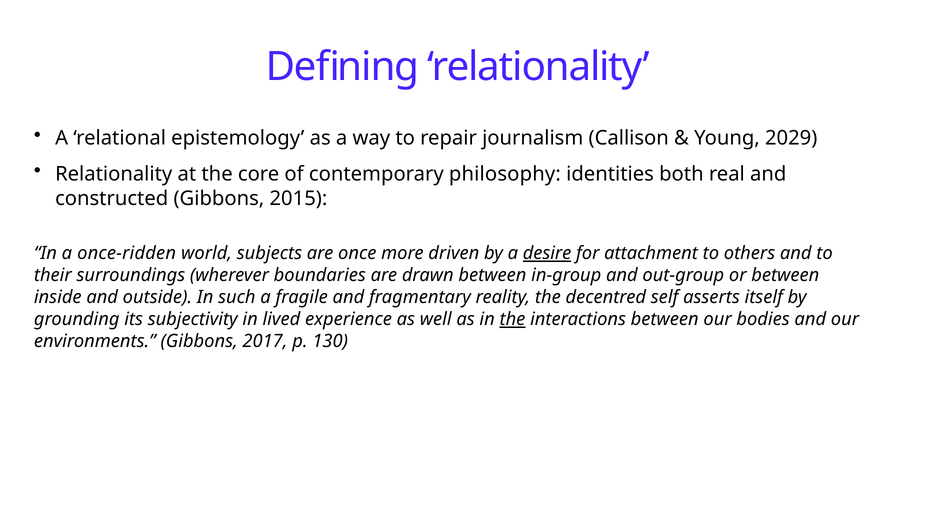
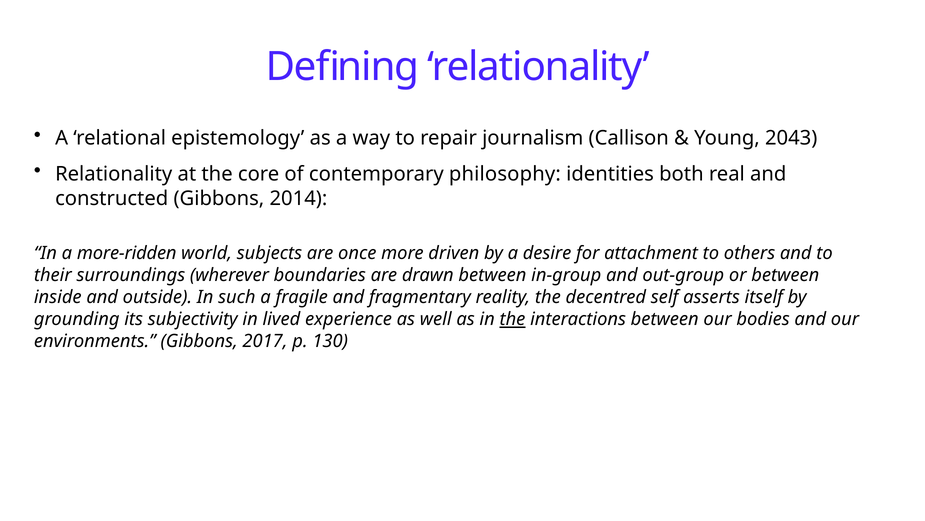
2029: 2029 -> 2043 (791, 138)
2015: 2015 -> 2014 (298, 198)
once-ridden: once-ridden -> more-ridden (127, 253)
desire underline: present -> none (547, 253)
